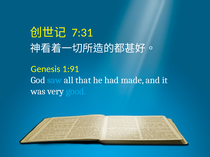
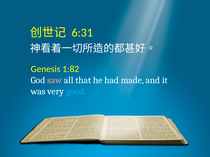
7:31: 7:31 -> 6:31 (82, 33)
1:91: 1:91 -> 1:82 (71, 69)
saw colour: light blue -> pink (55, 80)
